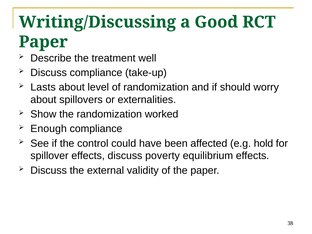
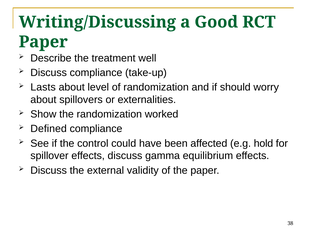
Enough: Enough -> Defined (49, 129)
poverty: poverty -> gamma (163, 156)
